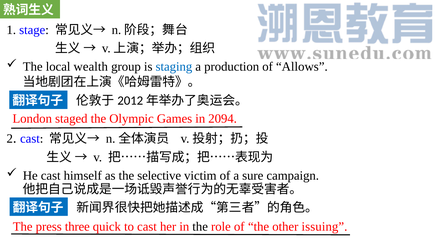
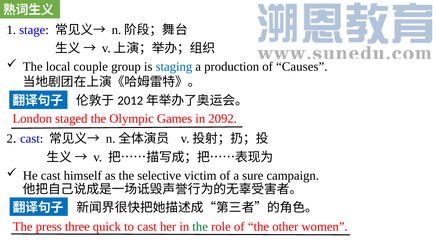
wealth: wealth -> couple (91, 67)
Allows: Allows -> Causes (302, 67)
2094: 2094 -> 2092 (223, 119)
the colour: black -> green (200, 227)
issuing: issuing -> women (325, 227)
